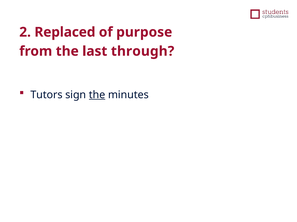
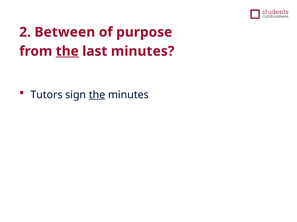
Replaced: Replaced -> Between (65, 32)
the underline: none -> present (67, 51)
last through: through -> minutes (143, 51)
